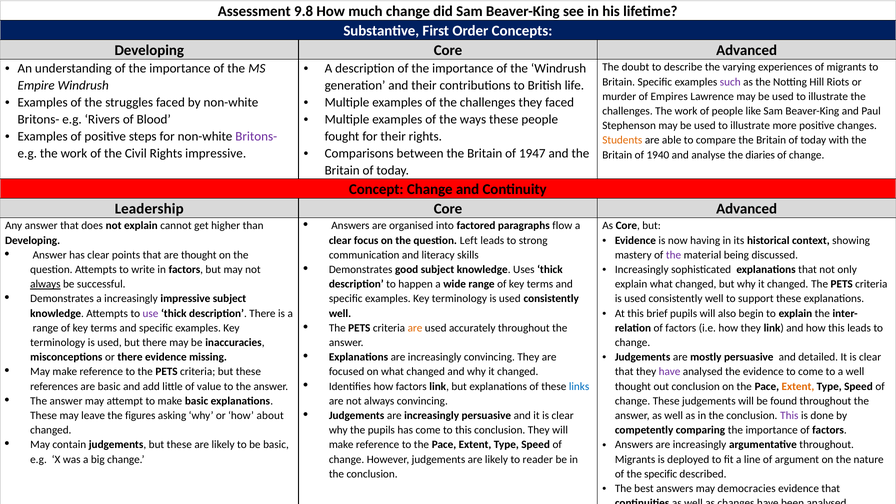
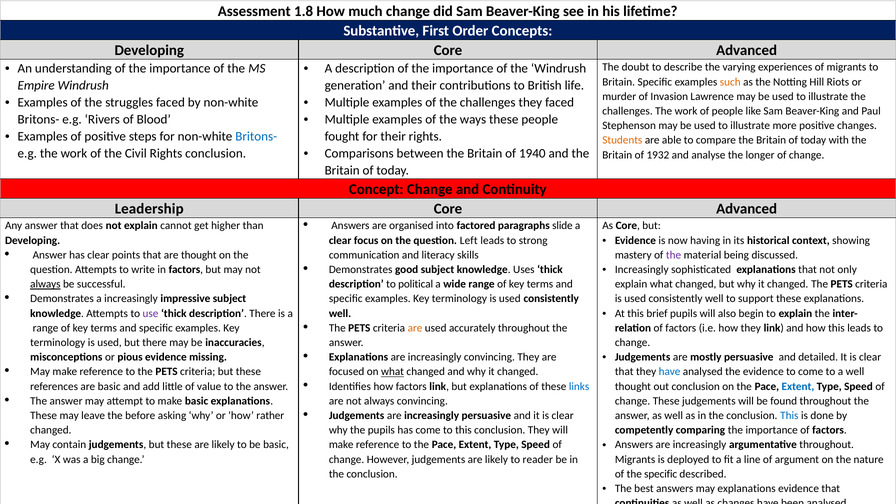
9.8: 9.8 -> 1.8 (304, 11)
such colour: purple -> orange (730, 82)
Empires: Empires -> Invasion (669, 96)
Britons- colour: purple -> blue (256, 137)
1947: 1947 -> 1940 (532, 154)
Rights impressive: impressive -> conclusion (216, 154)
1940: 1940 -> 1932 (658, 155)
diaries: diaries -> longer (760, 155)
flow: flow -> slide (562, 226)
happen: happen -> political (416, 284)
or there: there -> pious (130, 357)
what underline: none -> present (393, 372)
have colour: purple -> blue (670, 372)
Extent colour: orange -> blue (798, 386)
figures: figures -> before (140, 416)
about: about -> rather (270, 416)
This colour: purple -> blue (789, 416)
may democracies: democracies -> explanations (747, 489)
